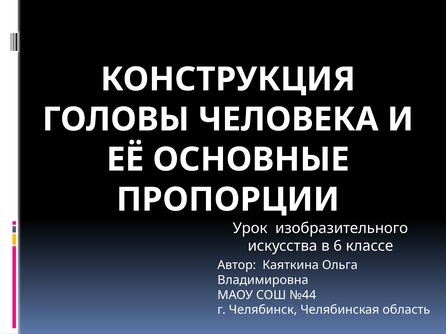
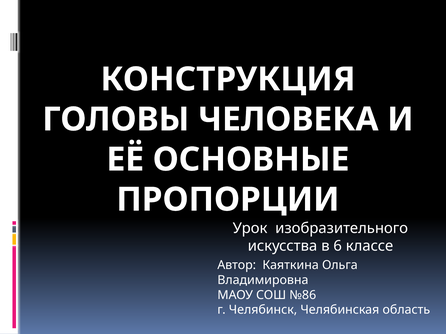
№44: №44 -> №86 (303, 295)
